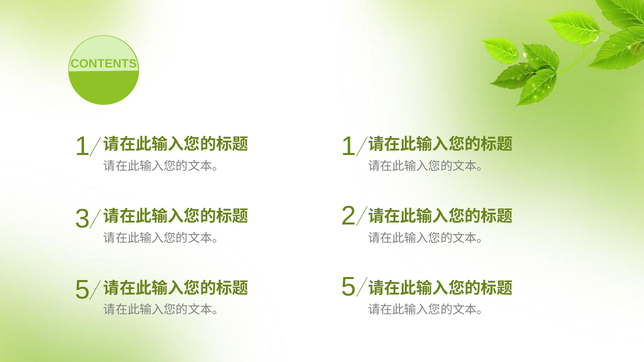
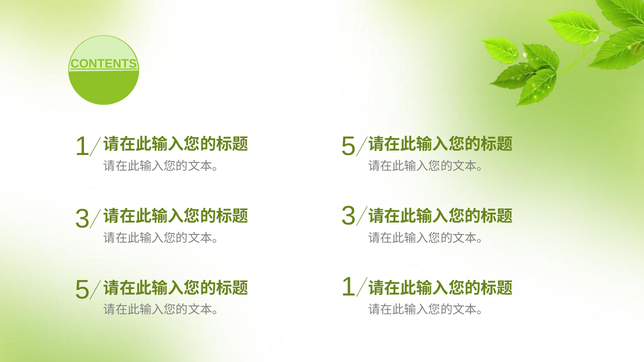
CONTENTS underline: none -> present (104, 64)
1 1: 1 -> 5 (349, 147)
3 2: 2 -> 3 (349, 216)
5 5: 5 -> 1 (349, 287)
